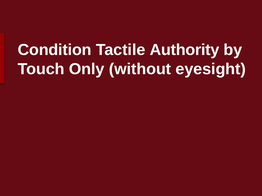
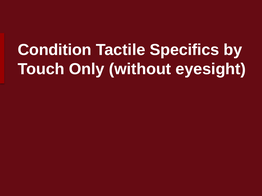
Authority: Authority -> Specifics (185, 50)
